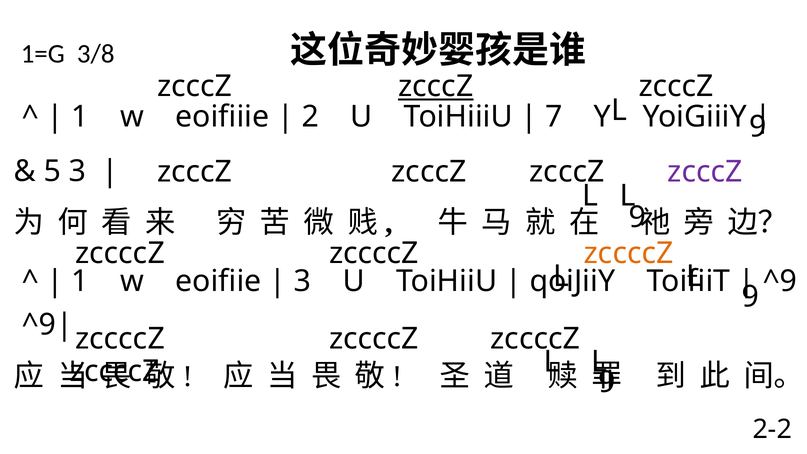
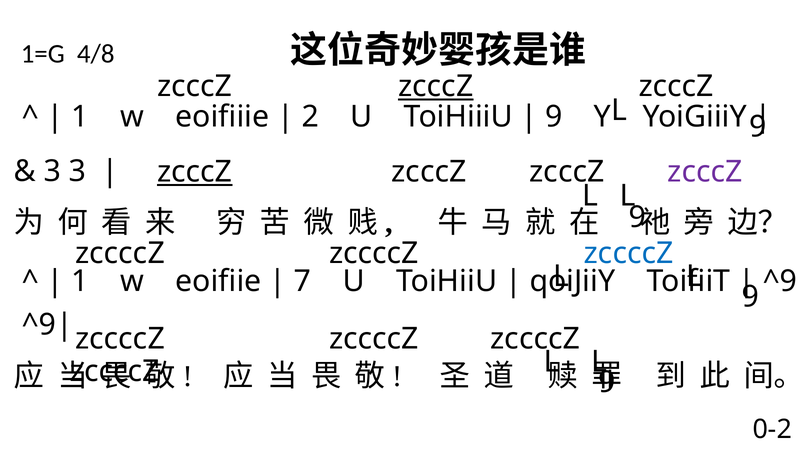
3/8: 3/8 -> 4/8 (96, 54)
7: 7 -> 9 (554, 117)
5: 5 -> 3 (52, 171)
zcccZ underline: none -> present (195, 172)
zccccZ colour: orange -> blue (629, 253)
3: 3 -> 7 (303, 281)
2-2: 2-2 -> 0-2 (772, 429)
